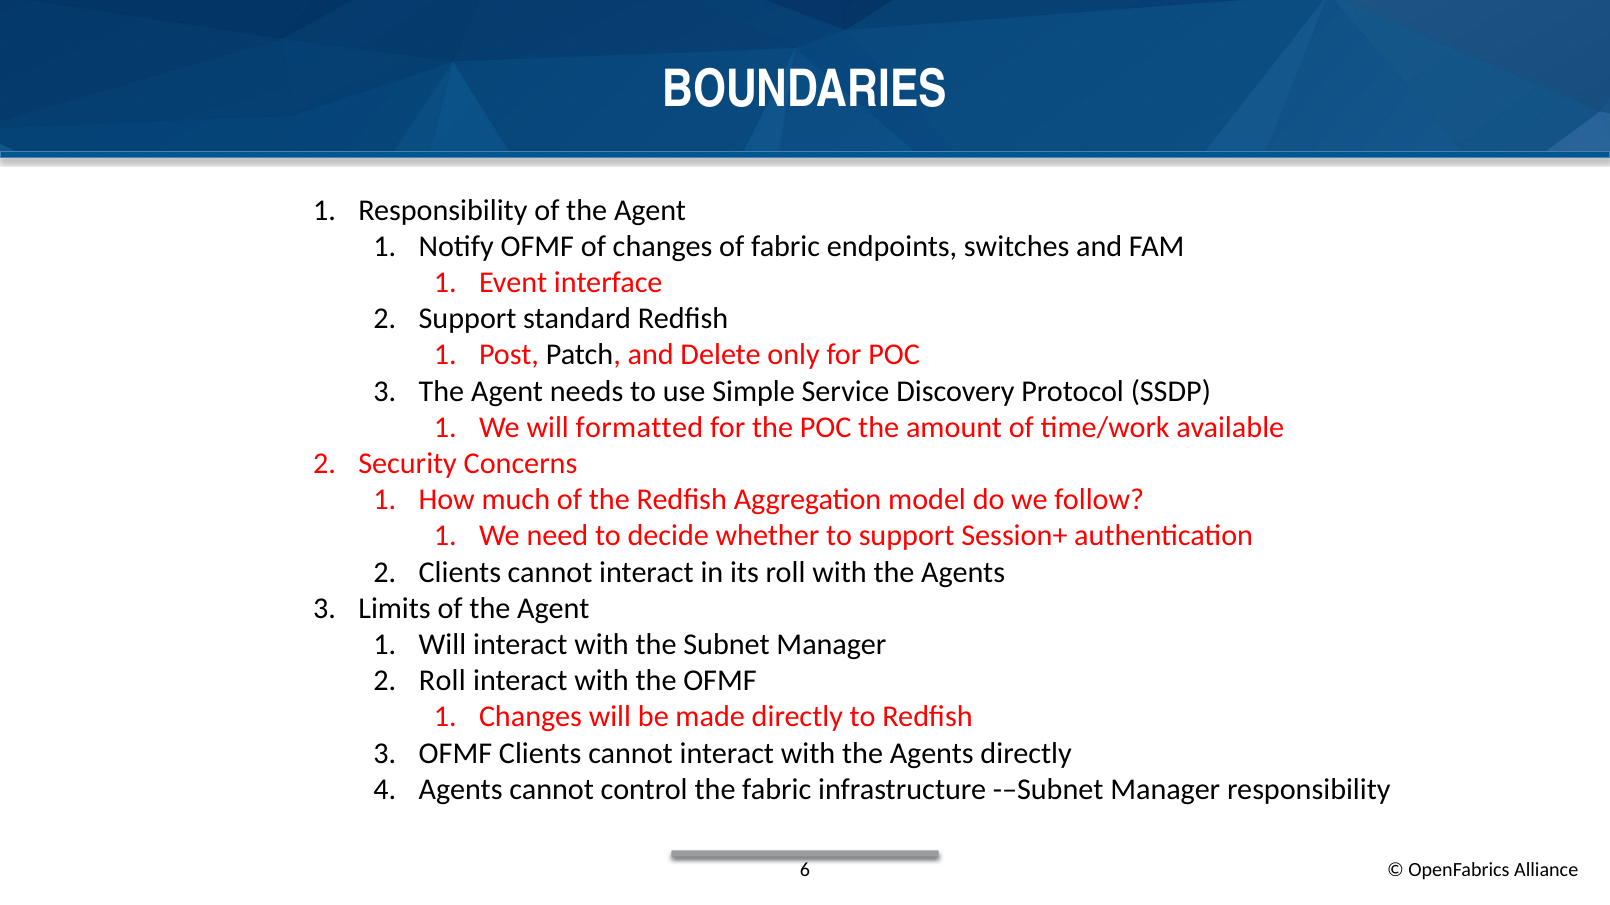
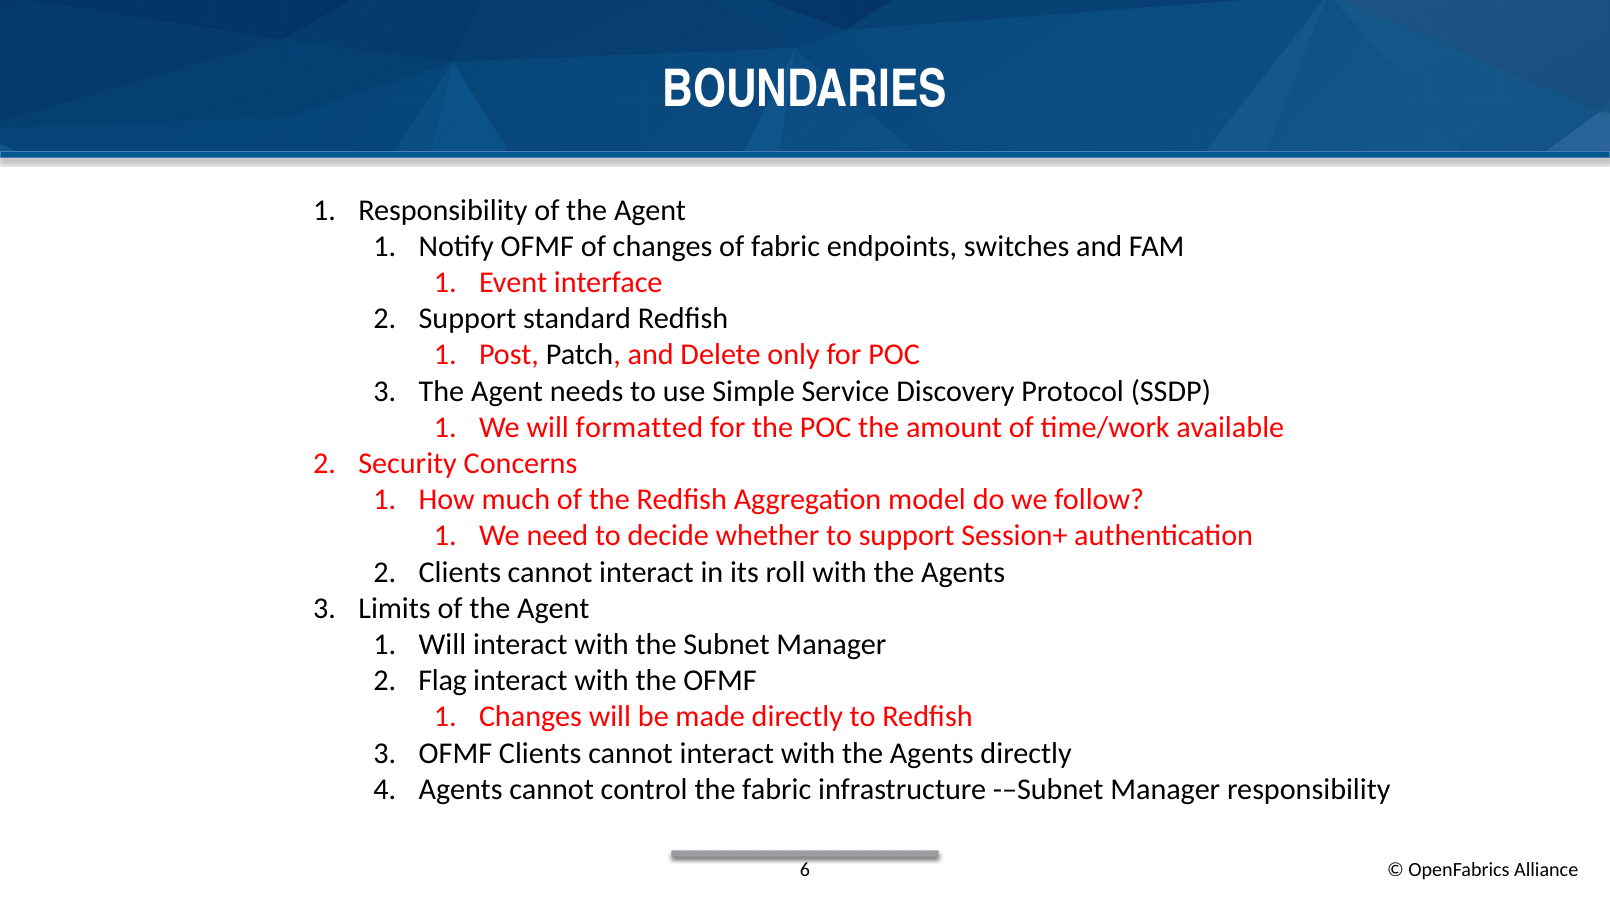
Roll: Roll -> Flag (443, 681)
